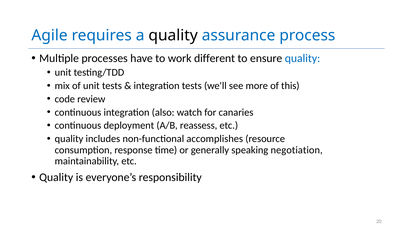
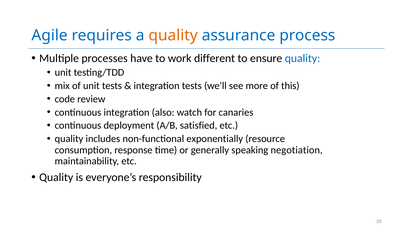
quality colour: black -> orange (173, 35)
reassess: reassess -> satisfied (199, 126)
accomplishes: accomplishes -> exponentially (215, 139)
